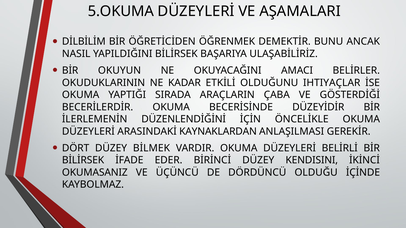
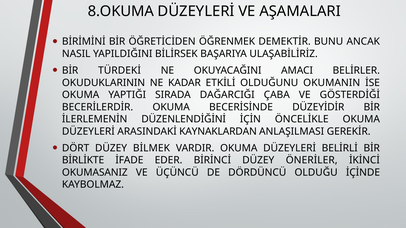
5.OKUMA: 5.OKUMA -> 8.OKUMA (121, 11)
DİLBİLİM: DİLBİLİM -> BİRİMİNİ (84, 42)
OKUYUN: OKUYUN -> TÜRDEKİ (119, 71)
IHTIYAÇLAR: IHTIYAÇLAR -> OKUMANIN (332, 83)
ARAÇLARIN: ARAÇLARIN -> DAĞARCIĞI (227, 95)
BİLİRSEK: BİLİRSEK -> BİRLİKTE (83, 160)
KENDISINI: KENDISINI -> ÖNERİLER (312, 160)
